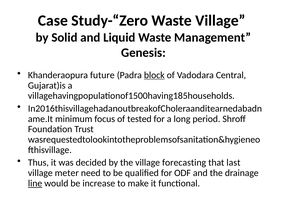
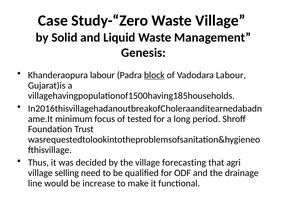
Khanderaopura future: future -> labour (102, 75)
Vadodara Central: Central -> Labour (231, 75)
last: last -> agri (234, 162)
meter: meter -> selling (67, 172)
line underline: present -> none (35, 183)
